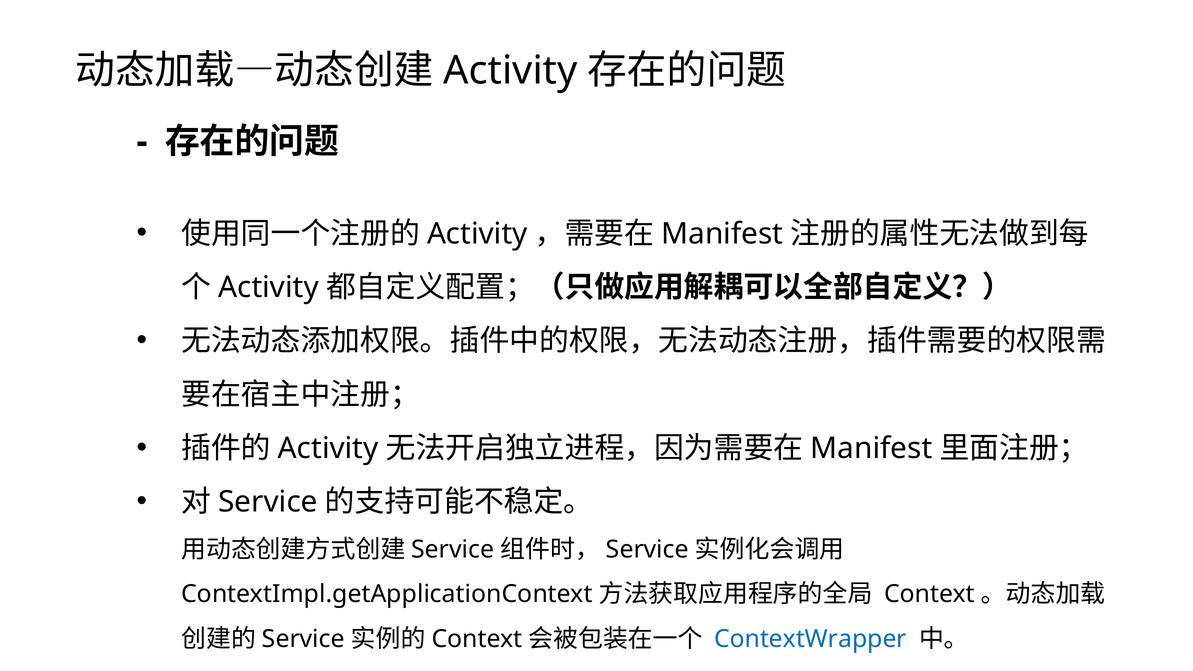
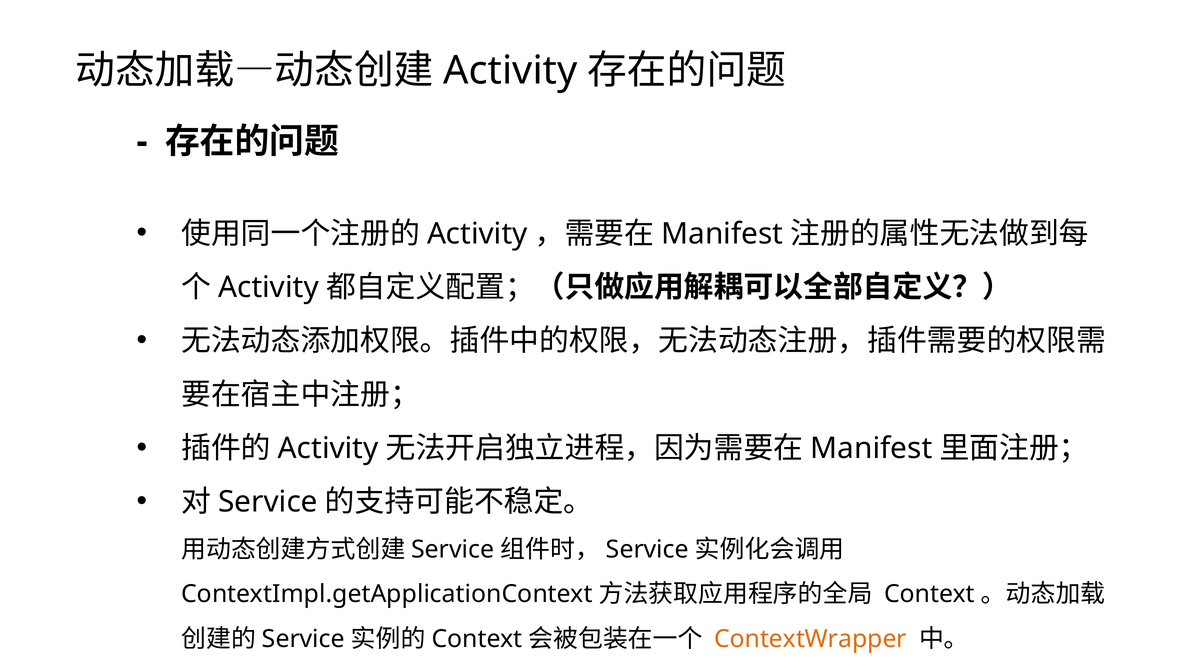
ContextWrapper colour: blue -> orange (810, 639)
